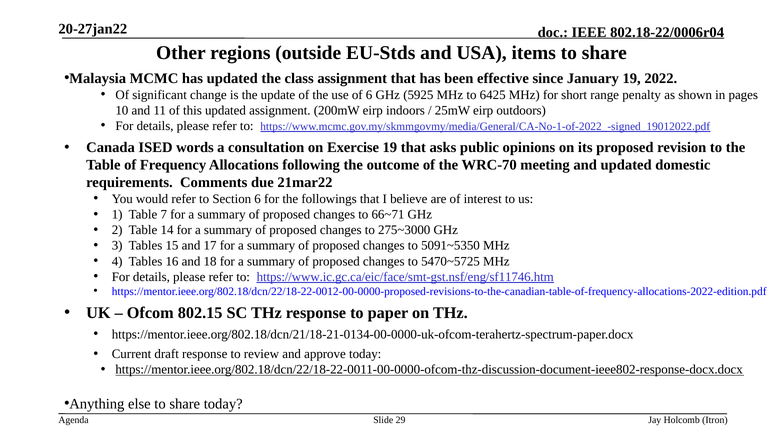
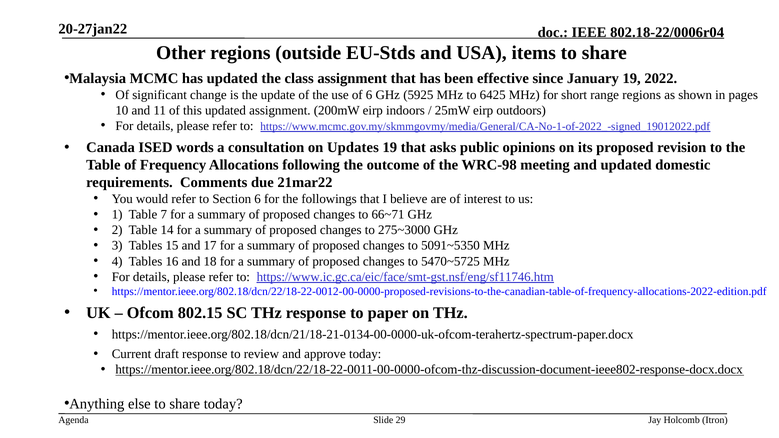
range penalty: penalty -> regions (642, 95)
Exercise: Exercise -> Updates (353, 148)
WRC-70: WRC-70 -> WRC-98 (489, 165)
